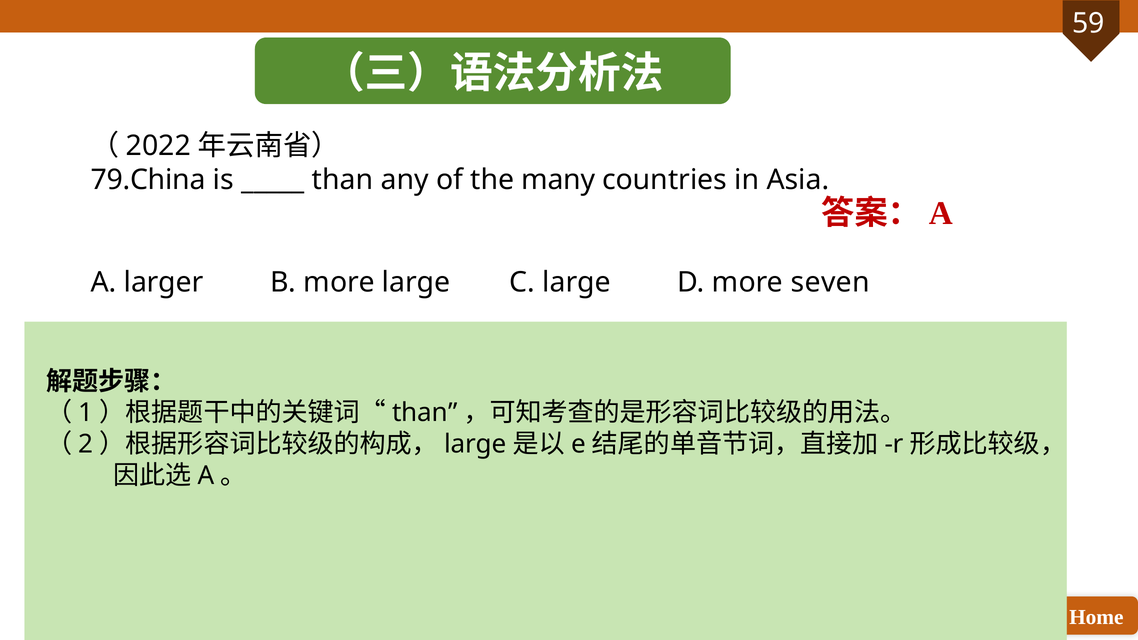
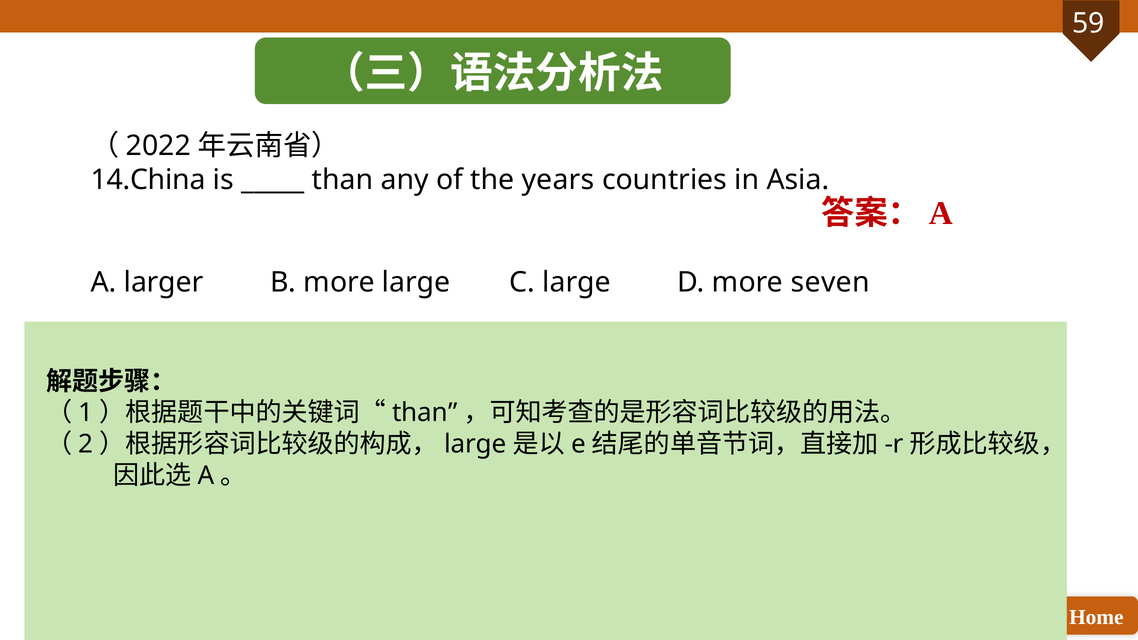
79.China: 79.China -> 14.China (148, 180)
many: many -> years (558, 180)
